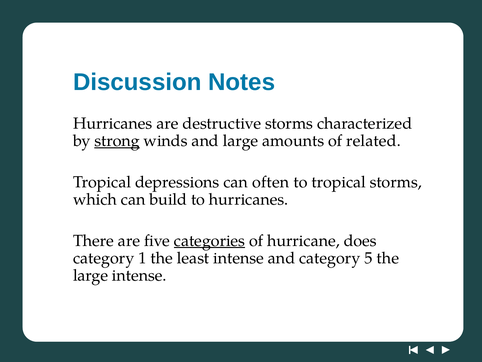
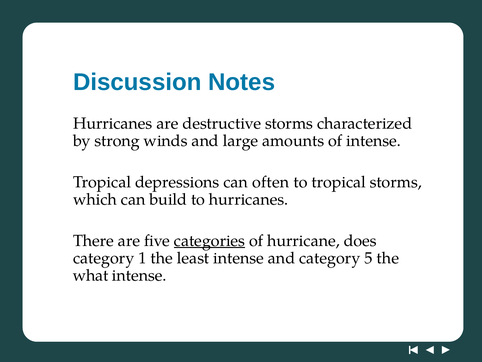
strong underline: present -> none (117, 141)
of related: related -> intense (374, 141)
large: large -> what (91, 275)
